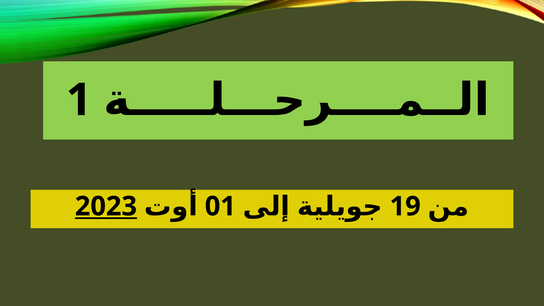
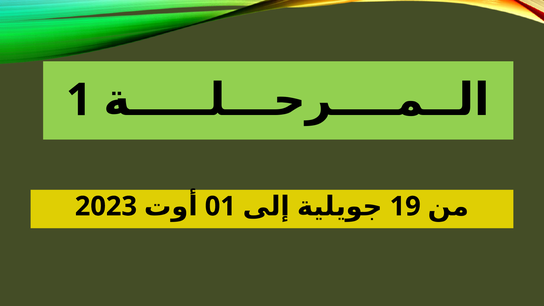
2023 underline: present -> none (106, 206)
